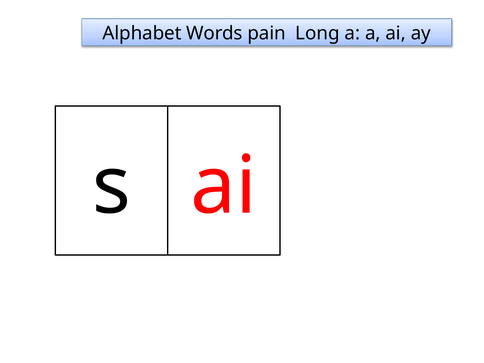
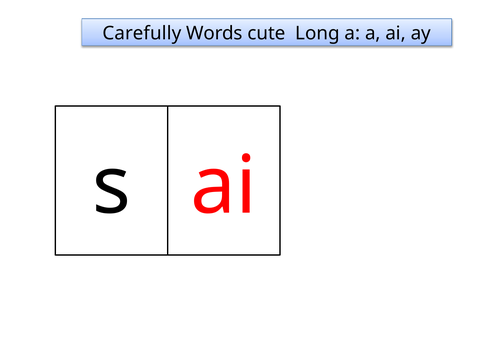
Alphabet: Alphabet -> Carefully (142, 33)
pain: pain -> cute (267, 33)
